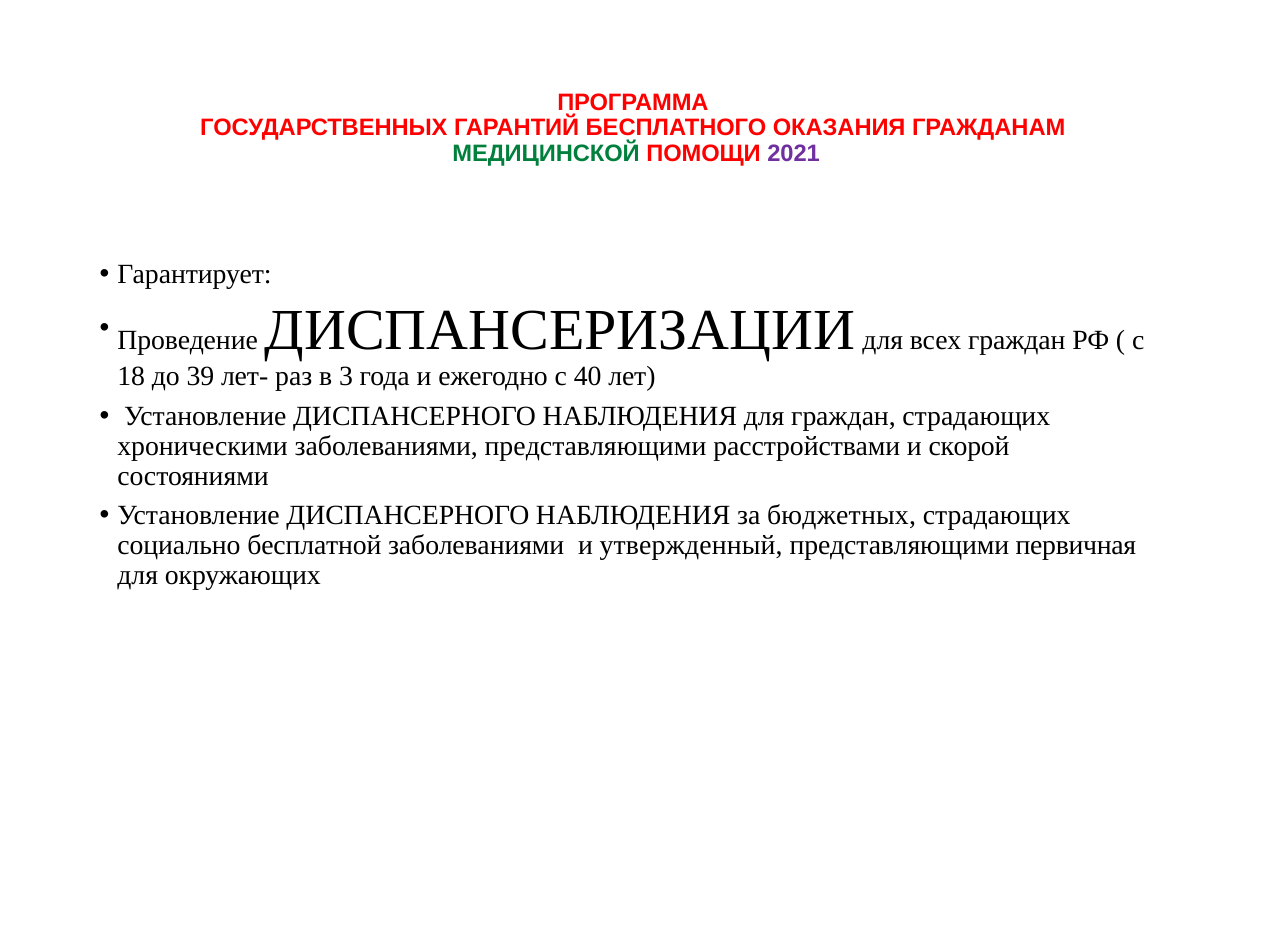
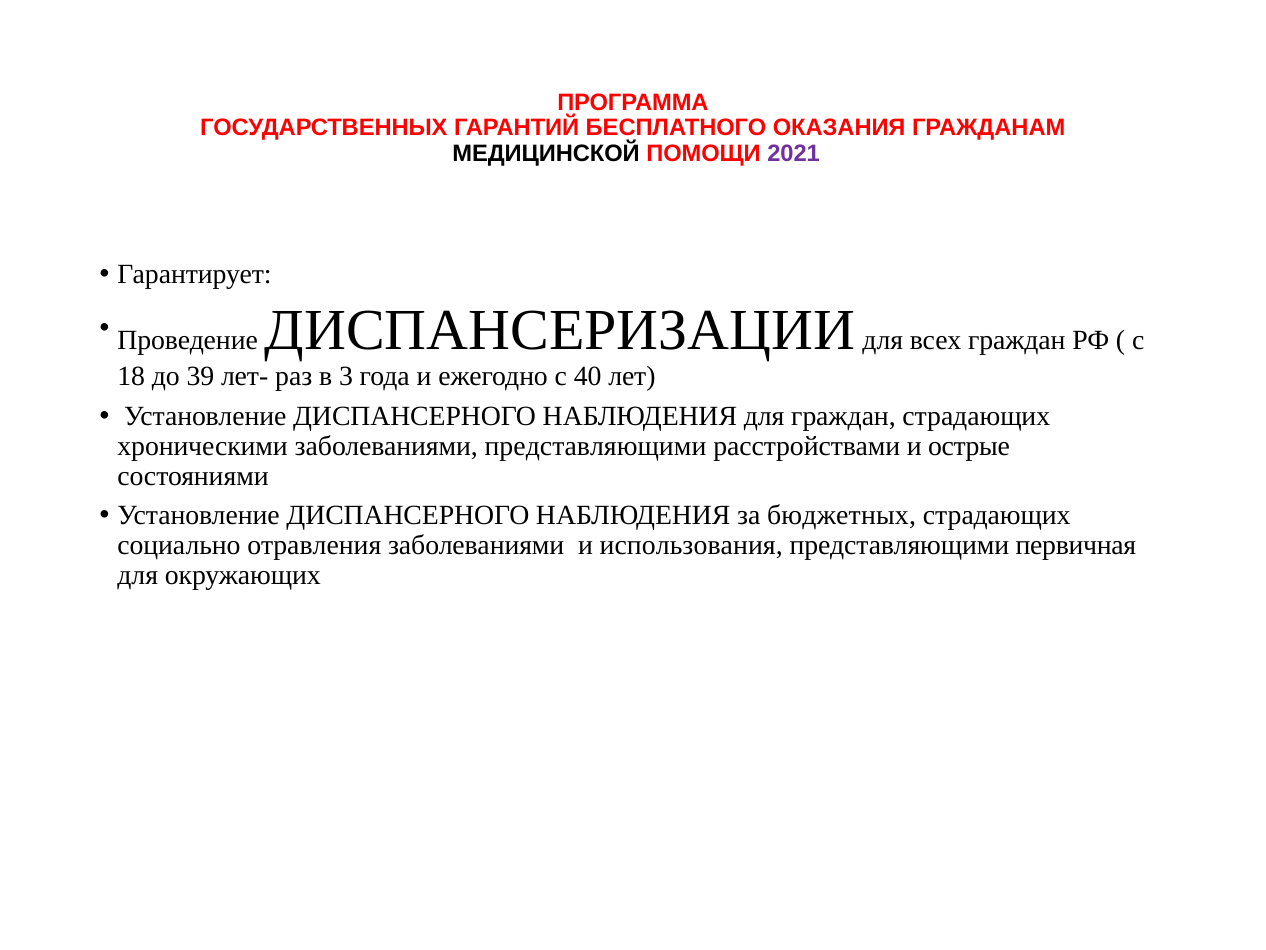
МЕДИЦИНСКОЙ colour: green -> black (546, 154)
скорой: скорой -> острые (969, 446)
бесплатной: бесплатной -> отравления (314, 545)
утвержденный: утвержденный -> использования (691, 545)
